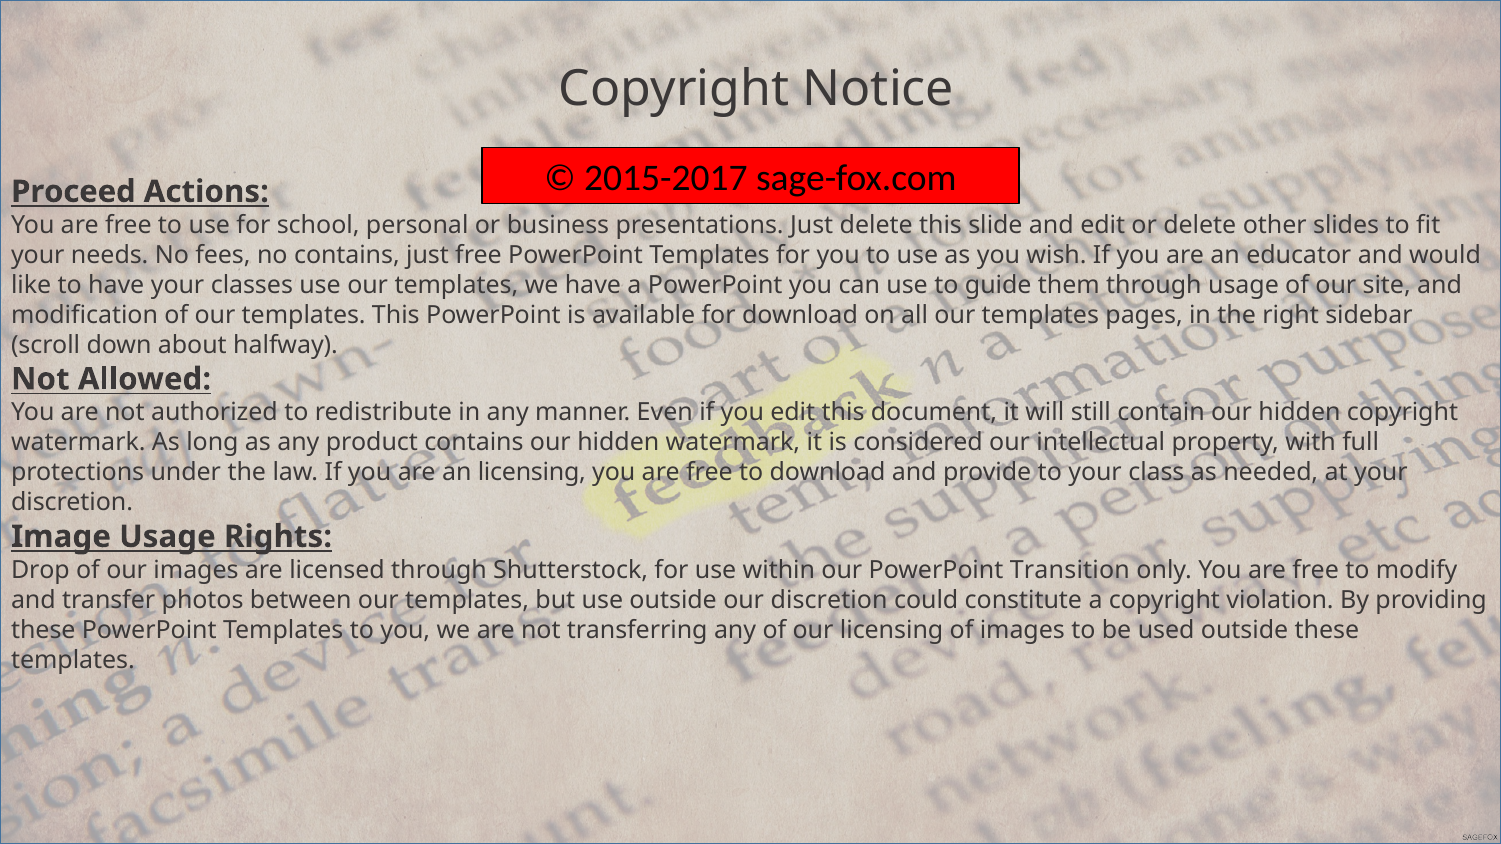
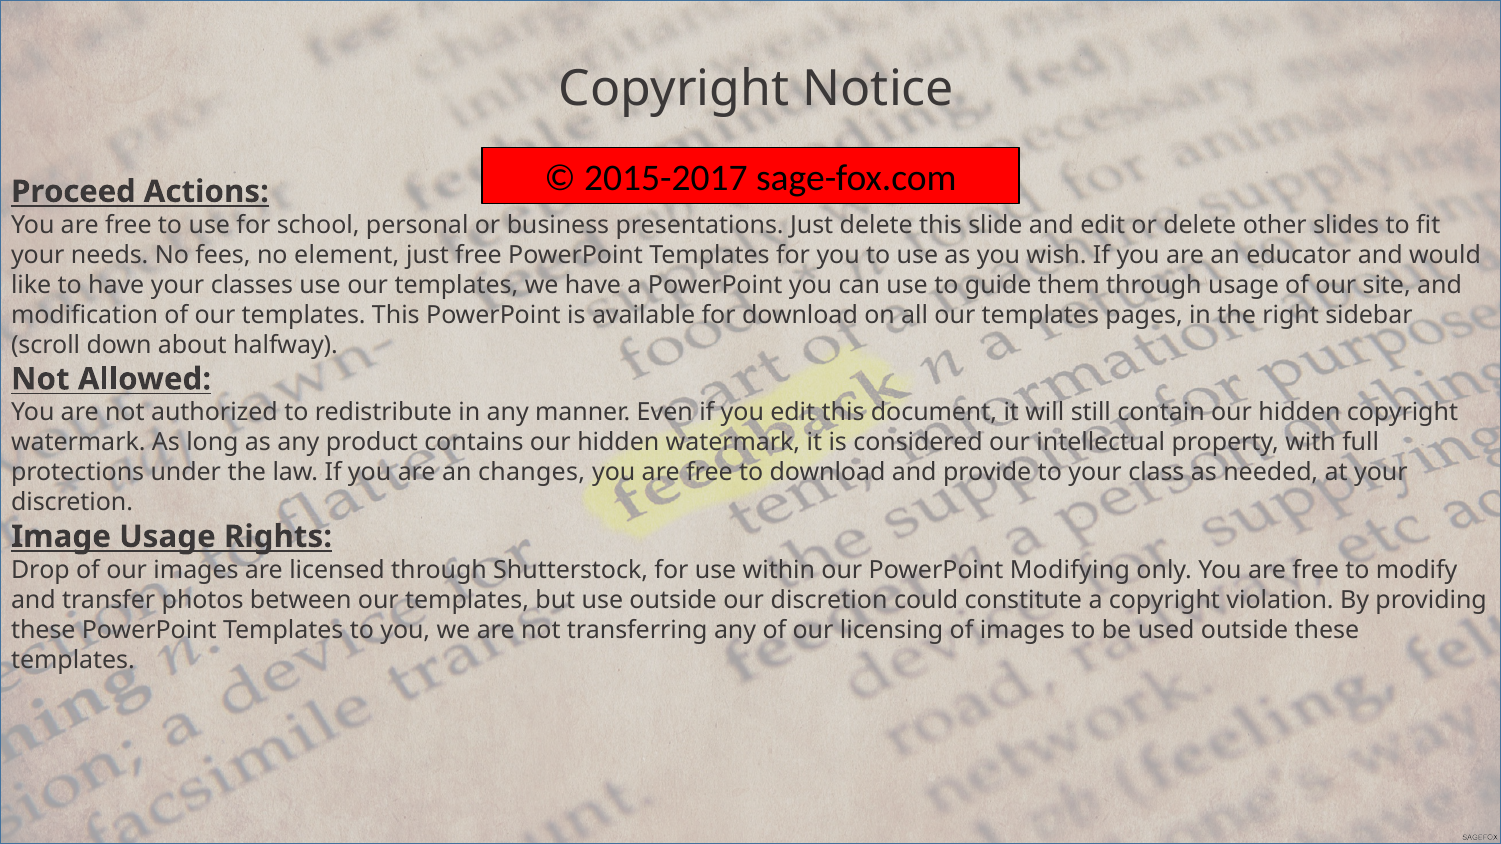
no contains: contains -> element (347, 255)
an licensing: licensing -> changes (532, 473)
Transition: Transition -> Modifying (1070, 570)
